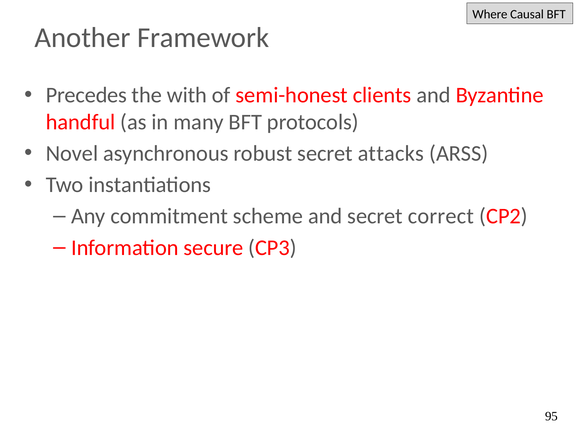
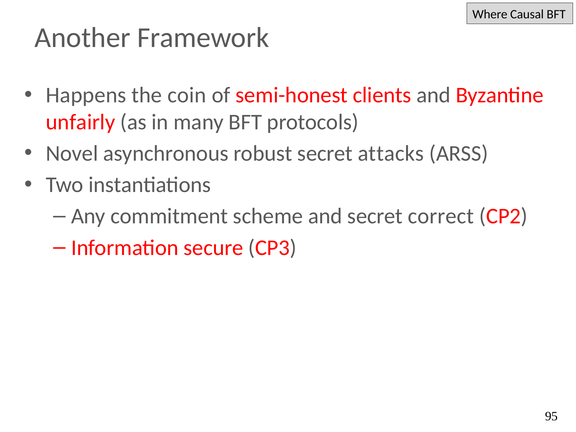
Precedes: Precedes -> Happens (86, 95)
with: with -> coin (187, 95)
handful: handful -> unfairly (81, 122)
